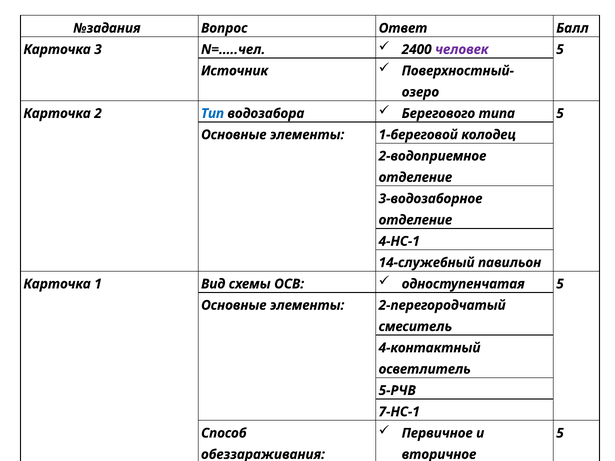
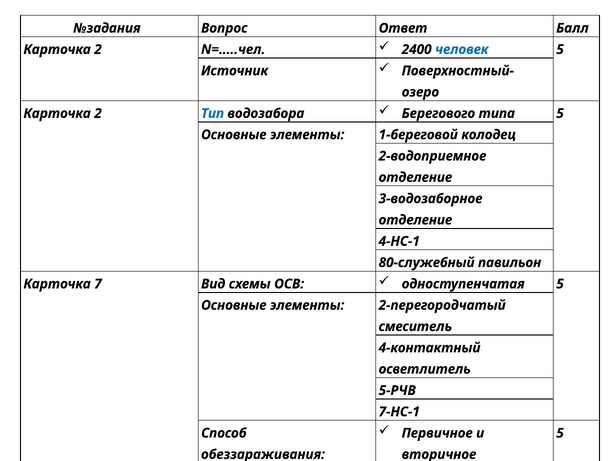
3: 3 -> 2 (98, 50)
человек colour: purple -> blue (462, 50)
14-служебный: 14-служебный -> 80-служебный (427, 263)
1: 1 -> 7 (98, 284)
